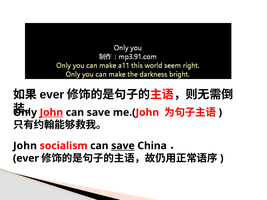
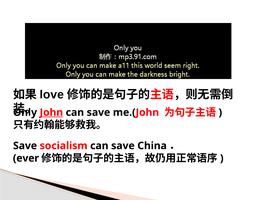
ever: ever -> love (52, 95)
John: John -> Save (25, 146)
save underline: present -> none (123, 146)
